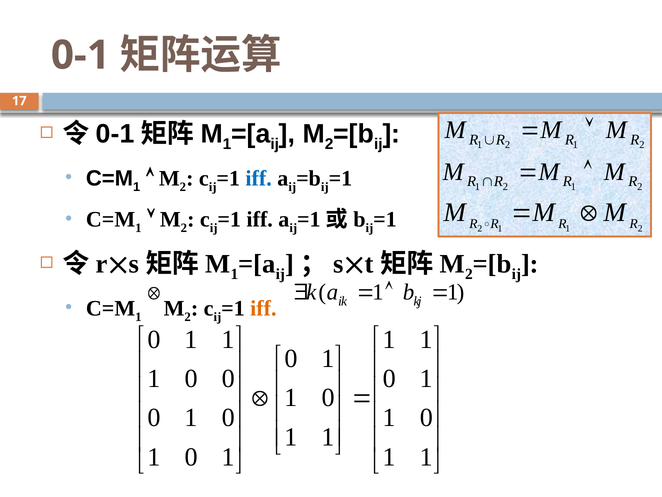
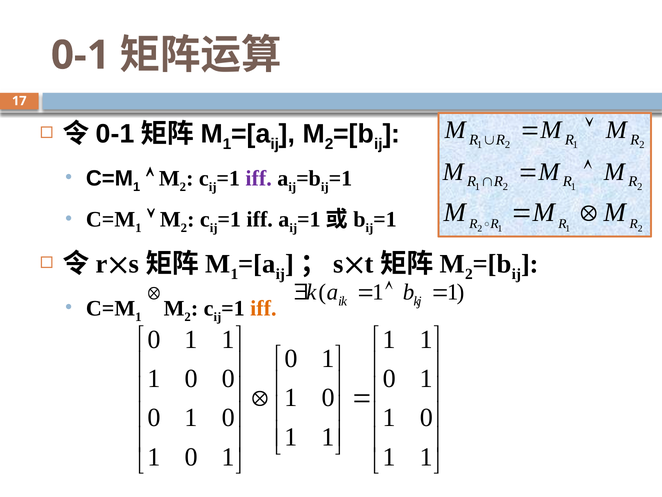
iff colour: blue -> purple (259, 178)
